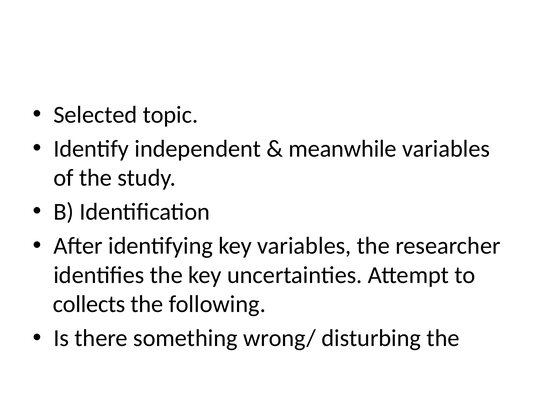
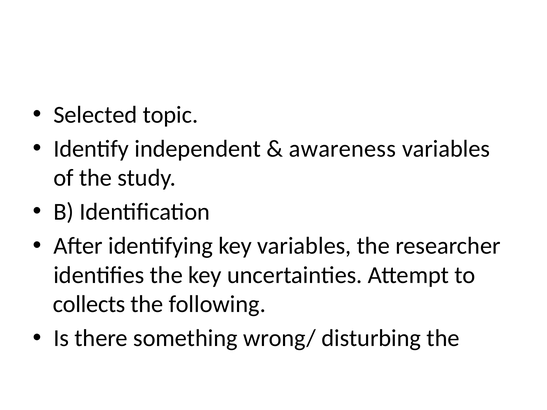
meanwhile: meanwhile -> awareness (342, 149)
